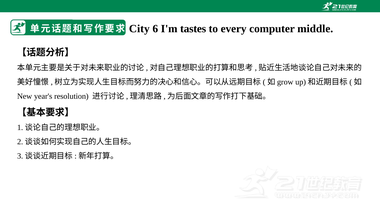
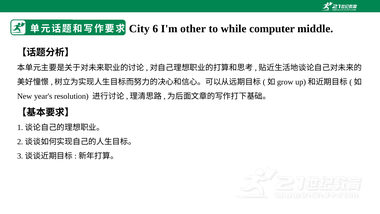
tastes: tastes -> other (193, 29)
every: every -> while (234, 29)
